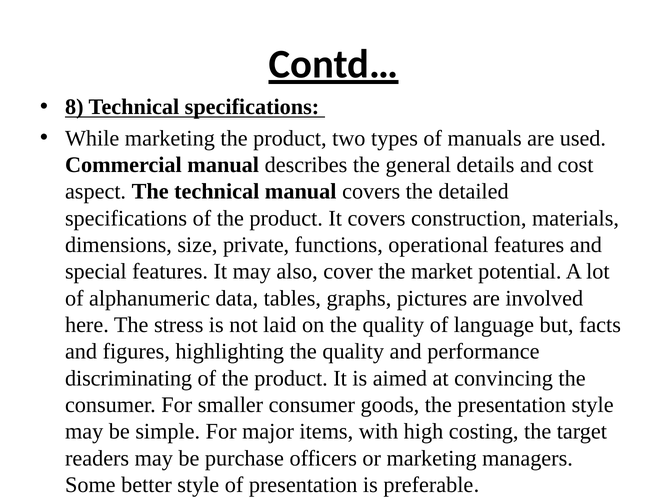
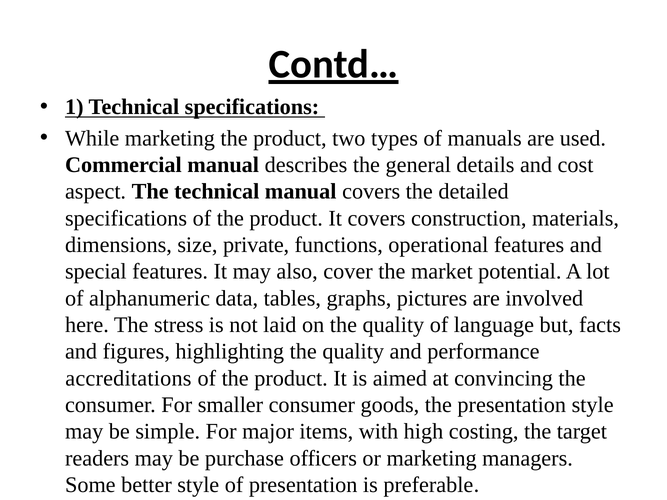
8: 8 -> 1 (74, 107)
discriminating: discriminating -> accreditations (128, 378)
